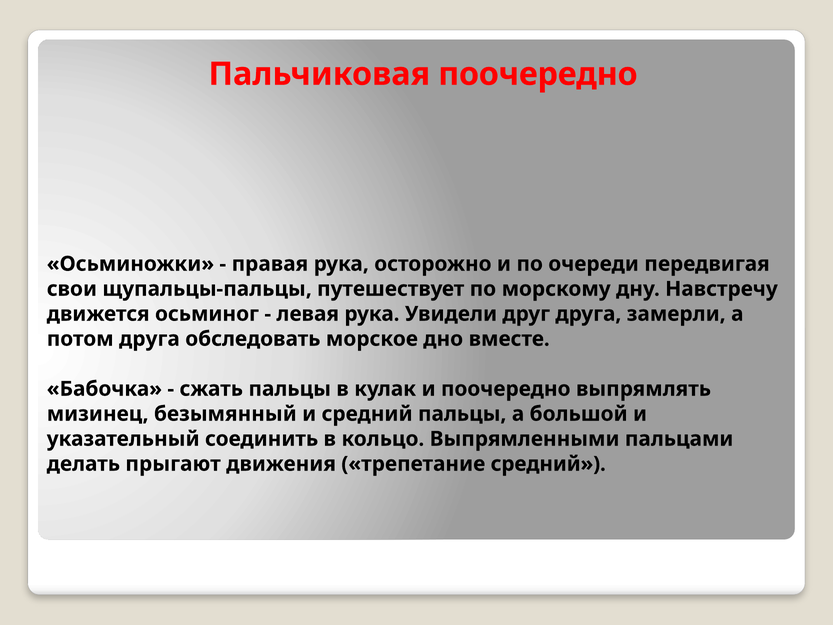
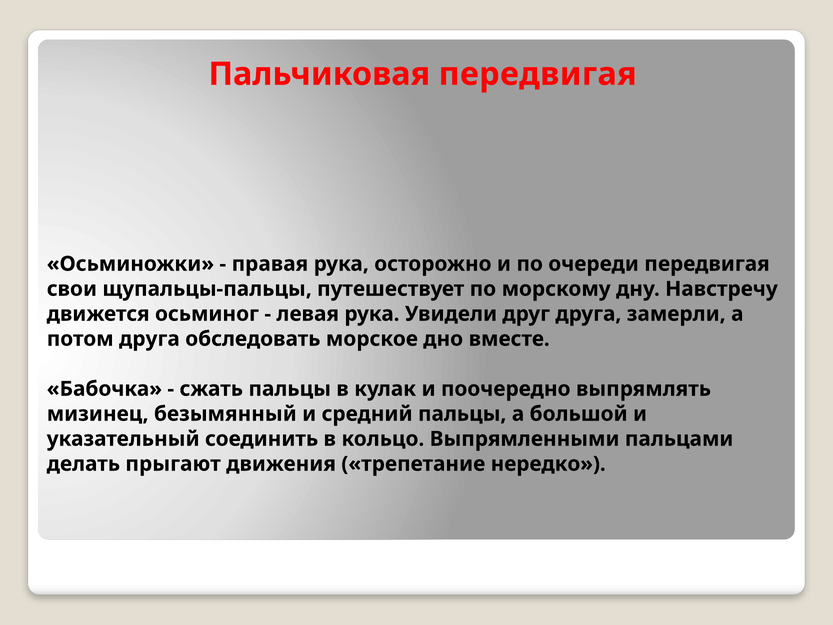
Пальчиковая поочередно: поочередно -> передвигая (538, 74)
трепетание средний: средний -> нередко (548, 464)
